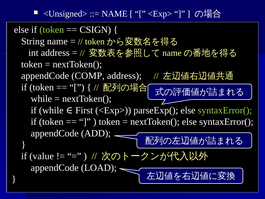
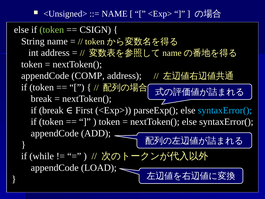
while: while -> break (41, 99)
if while: while -> break (51, 110)
syntaxError( colour: light green -> light blue (225, 110)
value: value -> while (42, 156)
